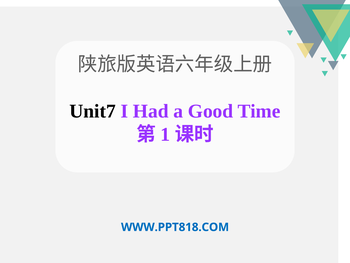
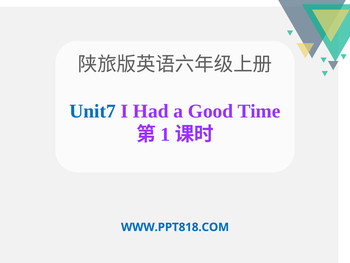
Unit7 colour: black -> blue (93, 111)
